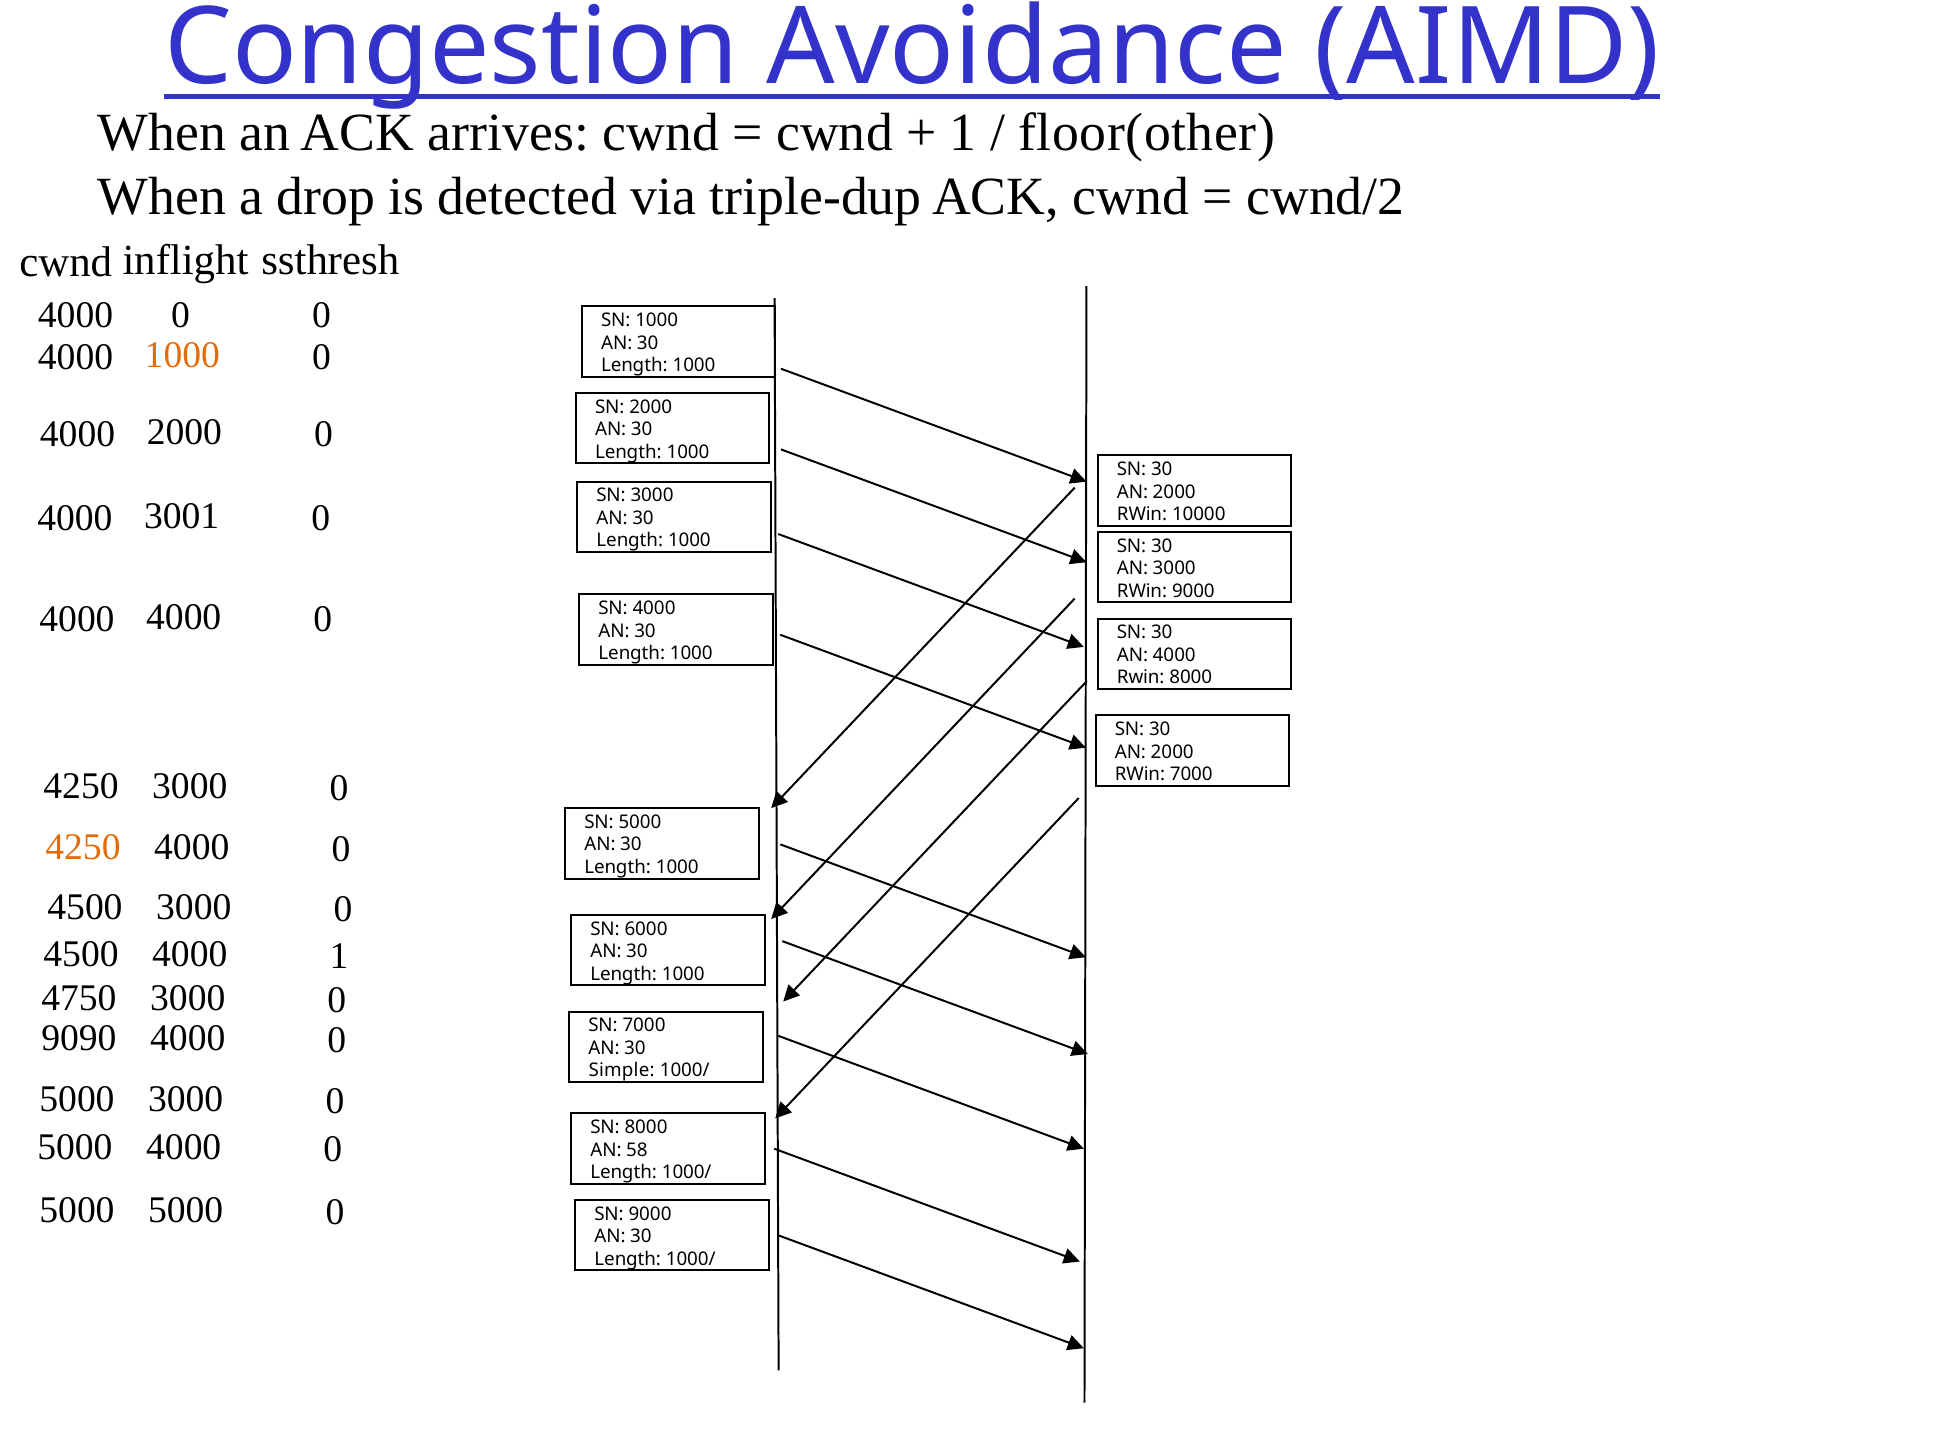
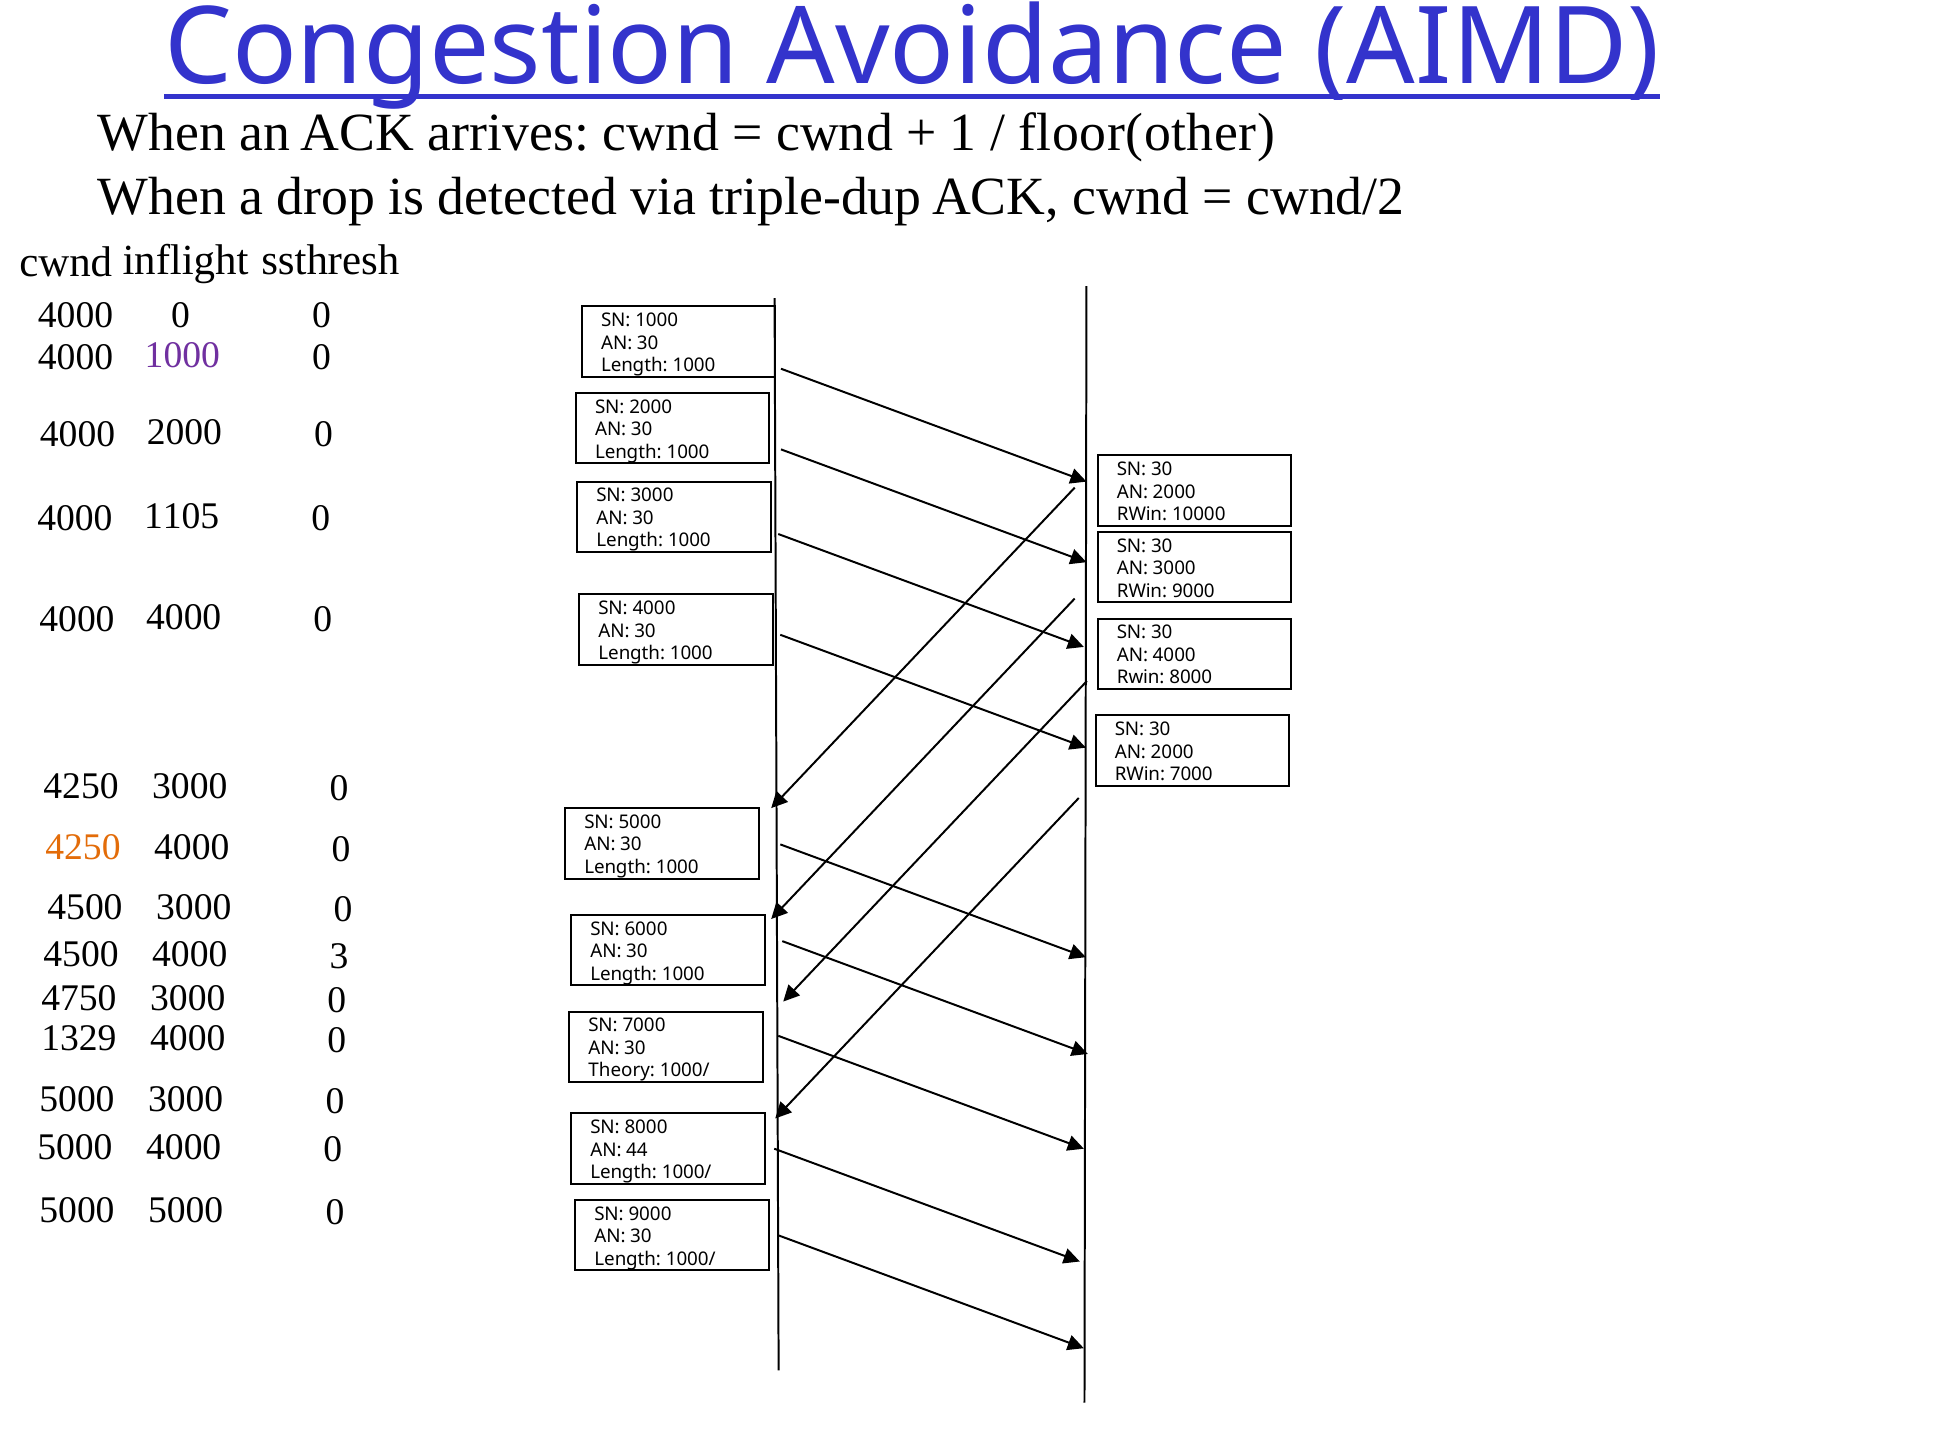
1000 colour: orange -> purple (182, 355)
3001: 3001 -> 1105 (182, 516)
4000 1: 1 -> 3 (339, 955)
9090: 9090 -> 1329 (79, 1038)
Simple: Simple -> Theory (622, 1070)
58: 58 -> 44 (637, 1150)
